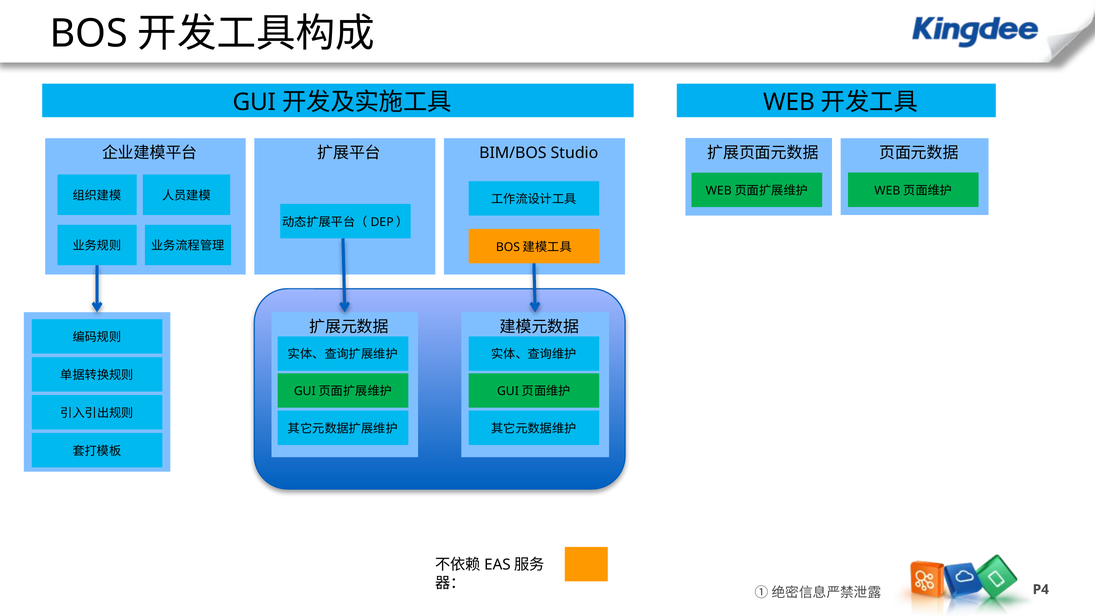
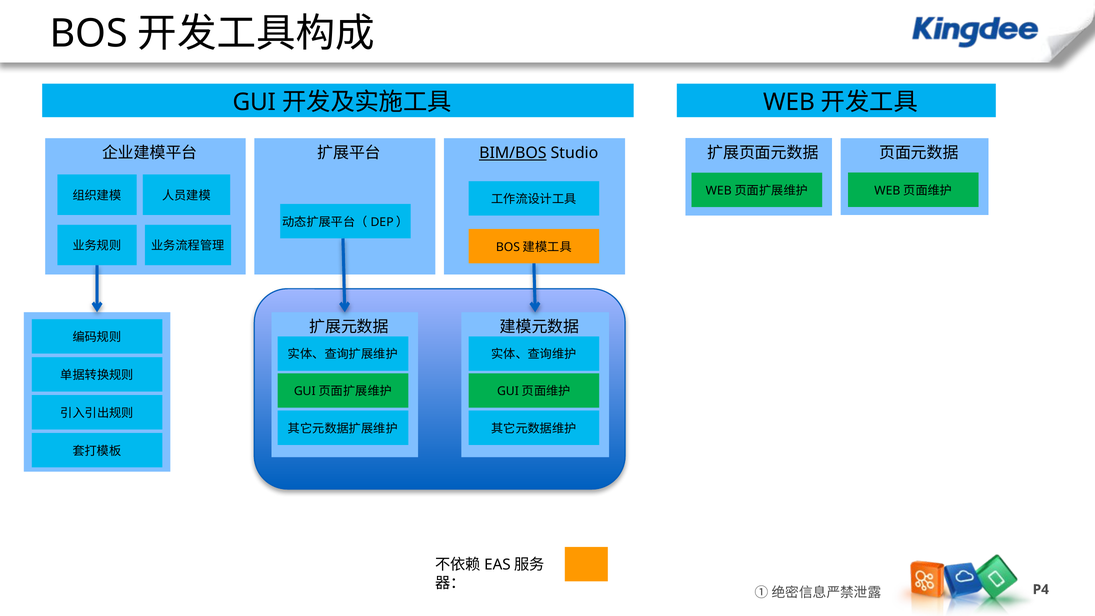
BIM/BOS underline: none -> present (513, 153)
